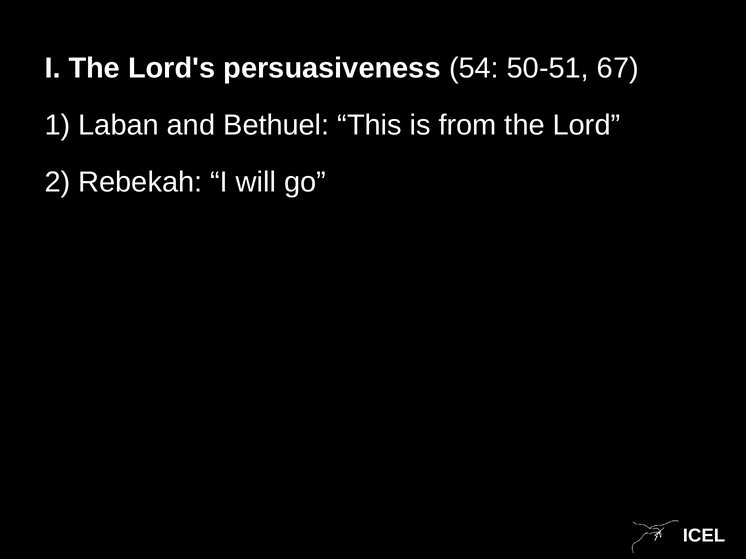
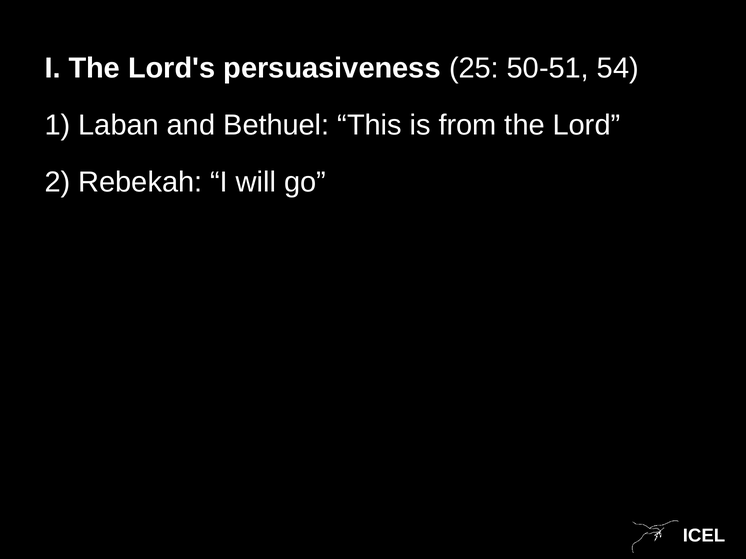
54: 54 -> 25 (474, 68)
67: 67 -> 54 (618, 68)
